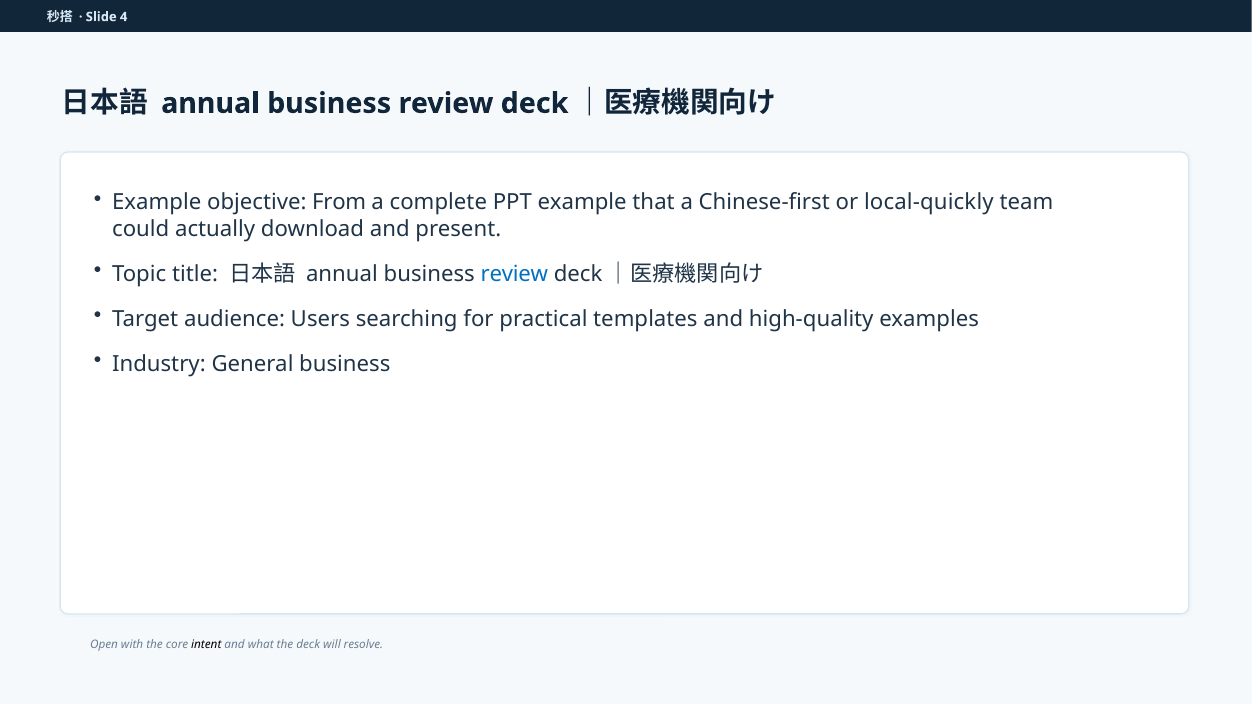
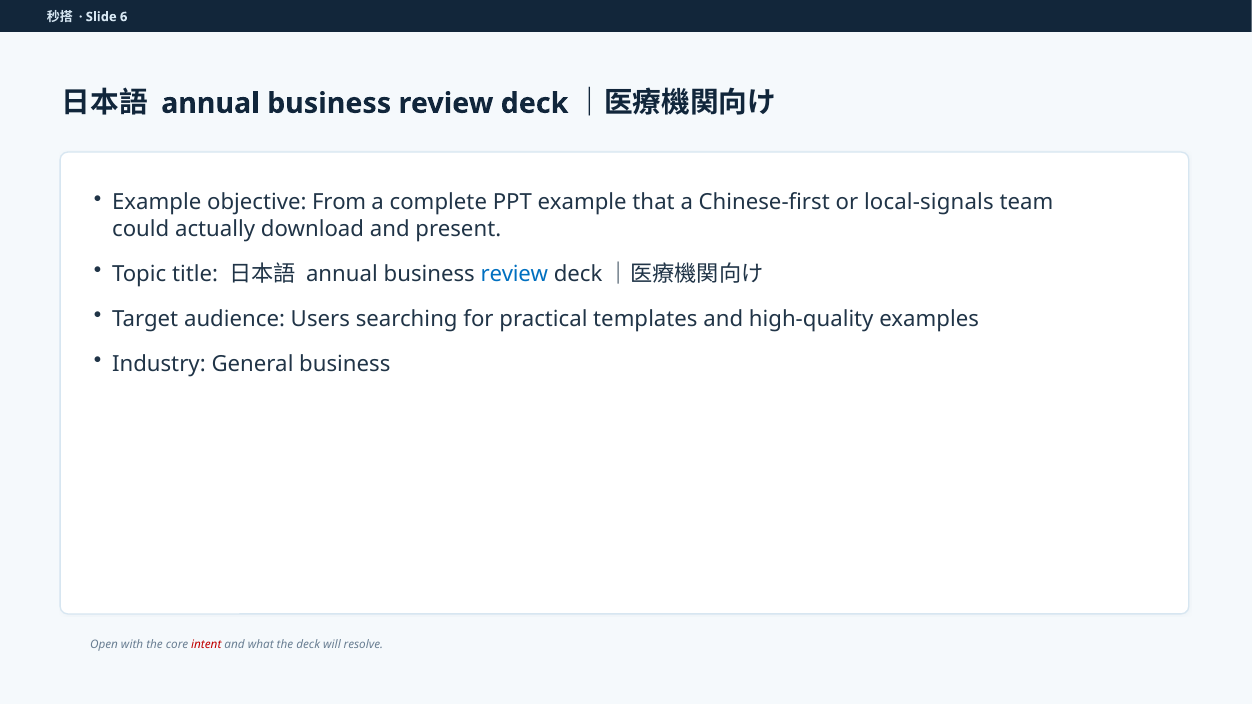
4: 4 -> 6 (124, 17)
local-quickly: local-quickly -> local-signals (929, 203)
intent colour: black -> red (206, 645)
